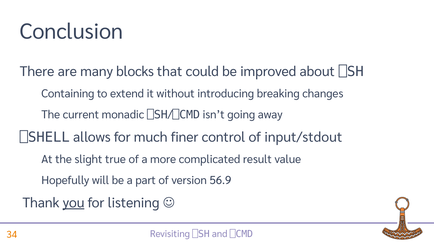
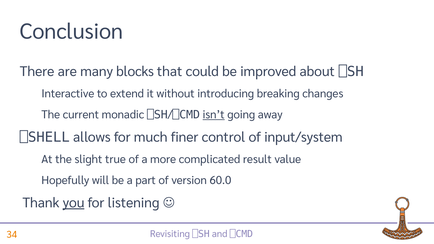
Containing: Containing -> Interactive (68, 94)
isn’t underline: none -> present (214, 115)
input/stdout: input/stdout -> input/system (303, 137)
56.9: 56.9 -> 60.0 (220, 180)
